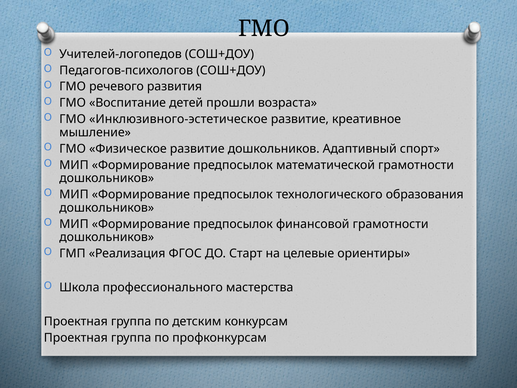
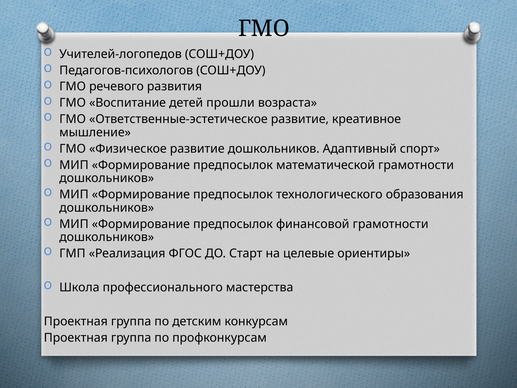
Инклюзивного-эстетическое: Инклюзивного-эстетическое -> Ответственные-эстетическое (178, 119)
